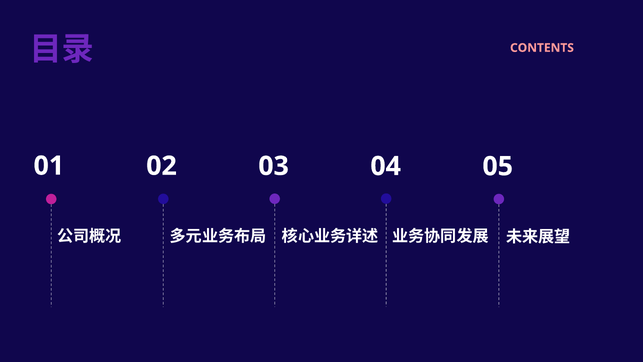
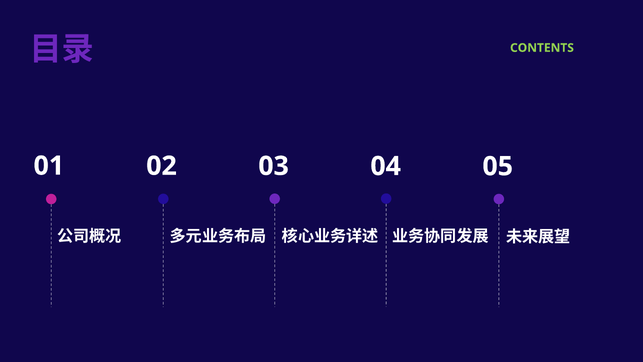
CONTENTS colour: pink -> light green (542, 48)
